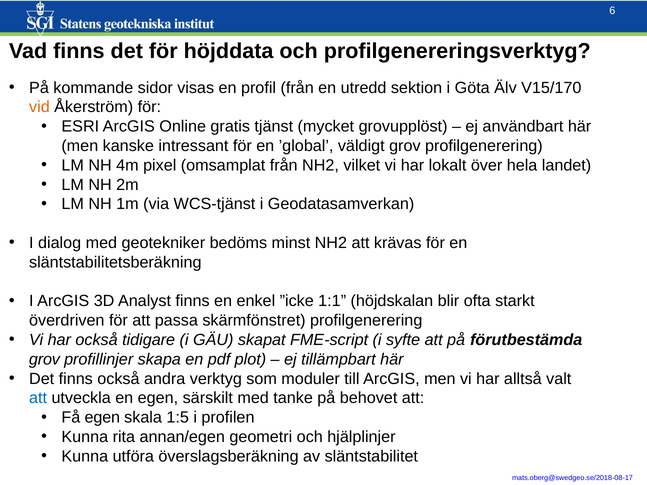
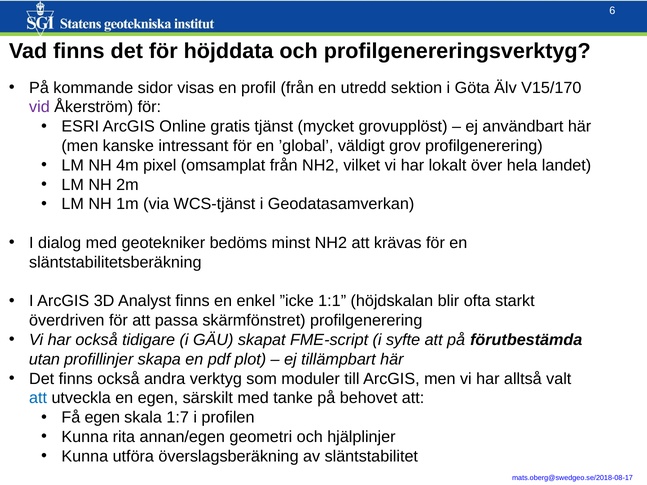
vid colour: orange -> purple (39, 107)
grov: grov -> utan (44, 360)
1:5: 1:5 -> 1:7 (178, 418)
